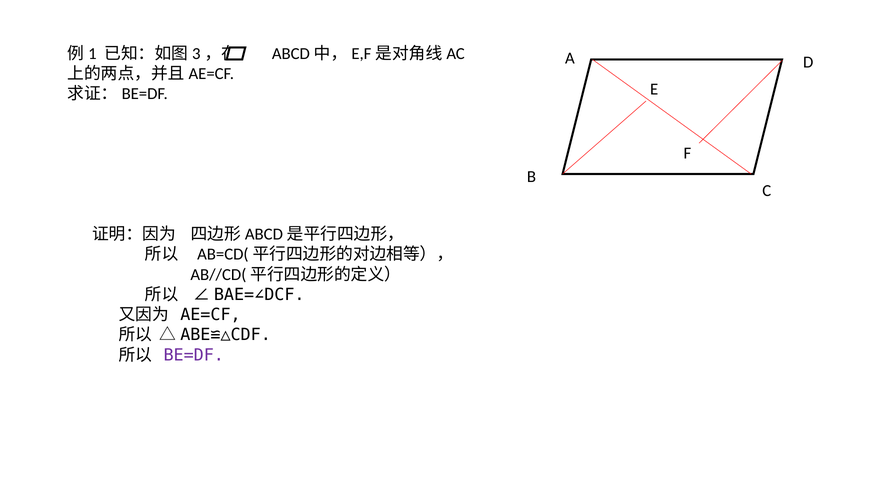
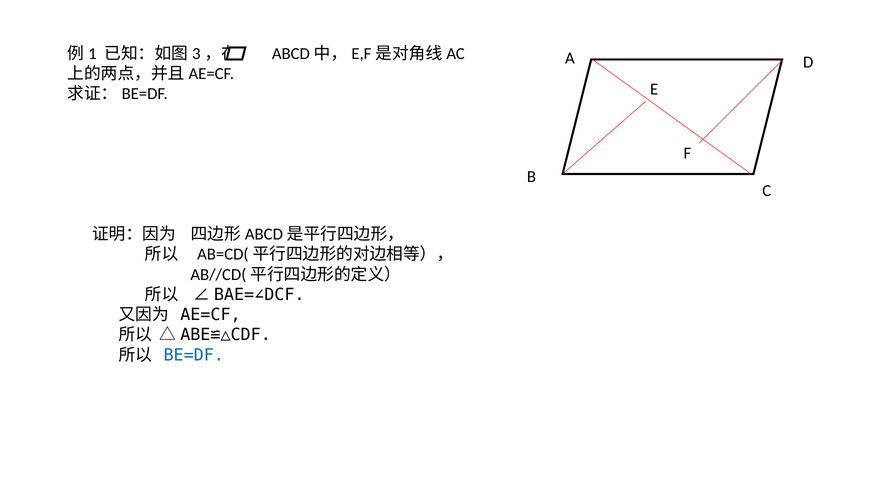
BE=DF colour: purple -> blue (194, 355)
